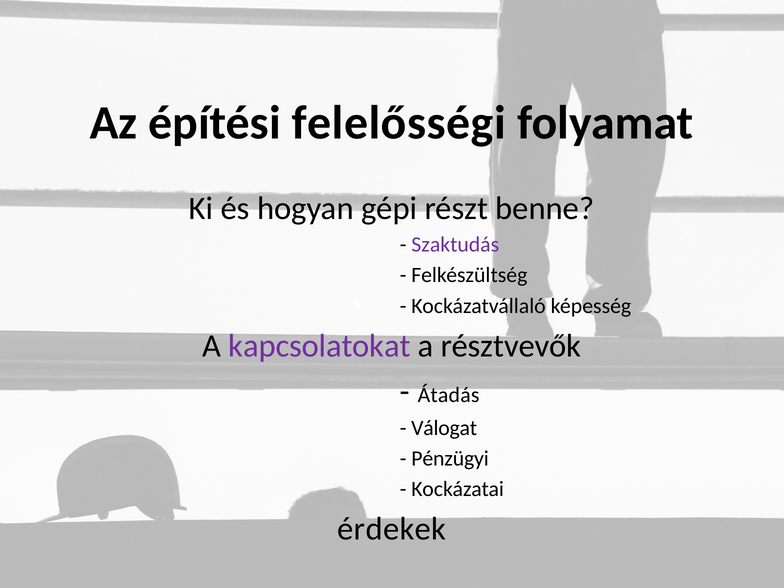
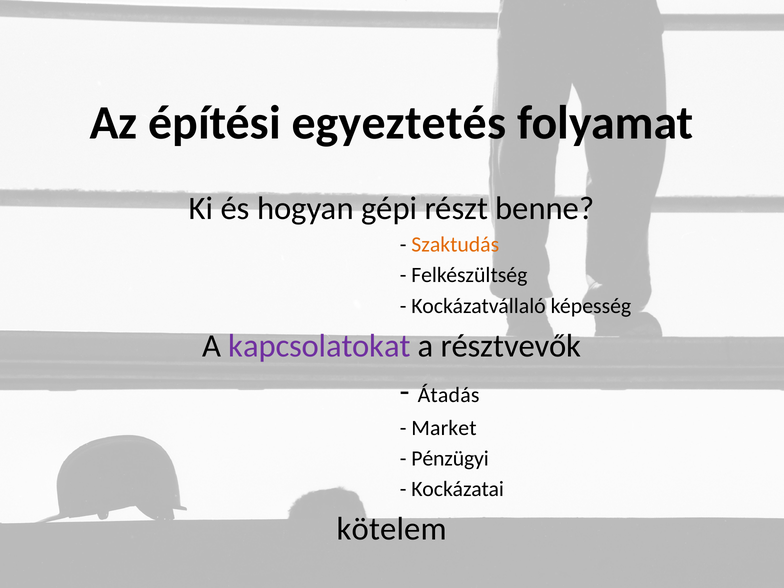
felelősségi: felelősségi -> egyeztetés (399, 123)
Szaktudás colour: purple -> orange (455, 245)
Válogat: Válogat -> Market (444, 428)
érdekek: érdekek -> kötelem (392, 529)
